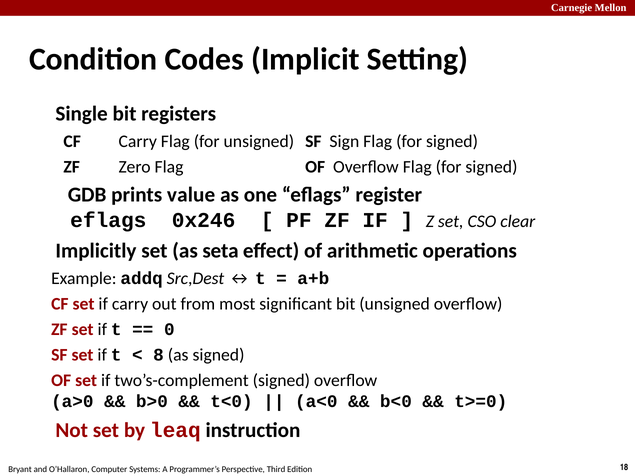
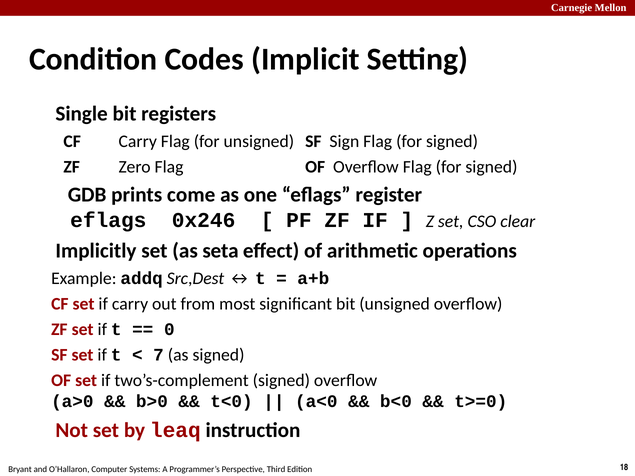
value: value -> come (191, 195)
8: 8 -> 7 (158, 355)
